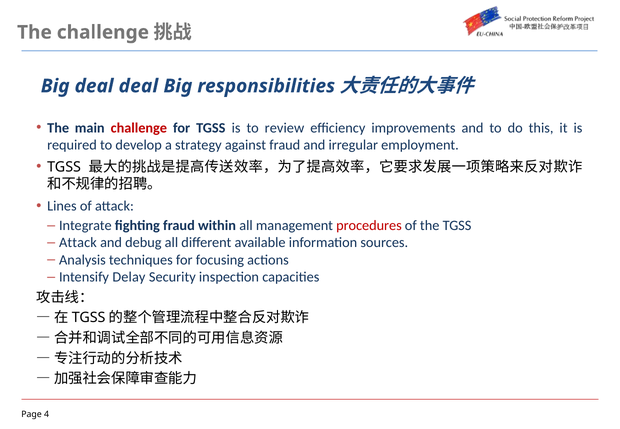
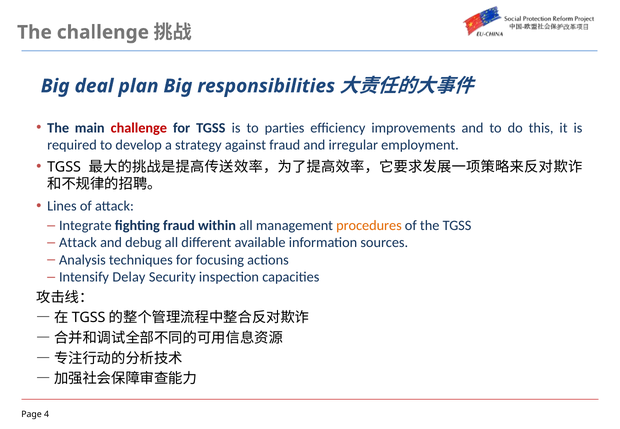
deal deal: deal -> plan (138, 86)
review: review -> parties (285, 128)
procedures colour: red -> orange (369, 226)
